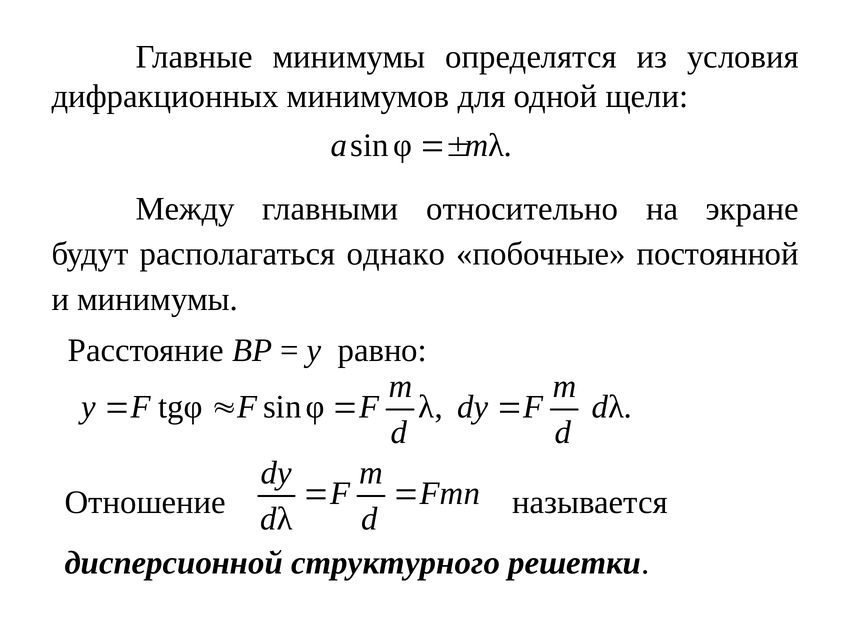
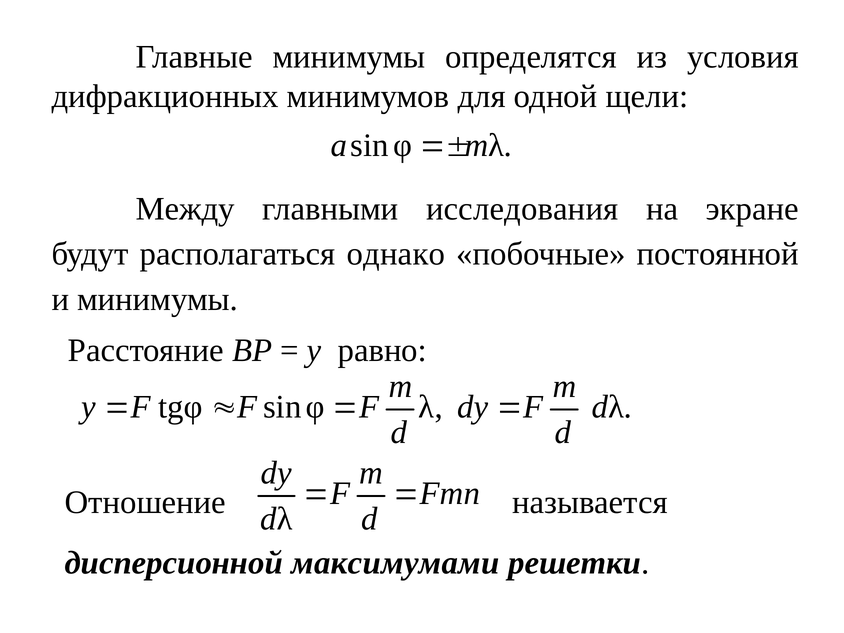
относительно: относительно -> исследования (522, 209)
структурного: структурного -> максимумами (395, 563)
